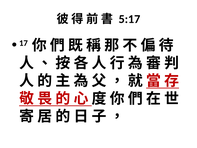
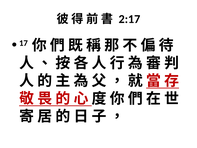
5:17: 5:17 -> 2:17 (129, 19)
